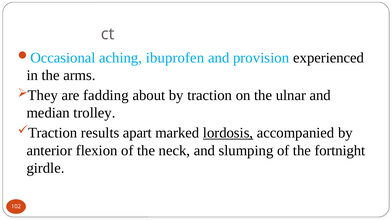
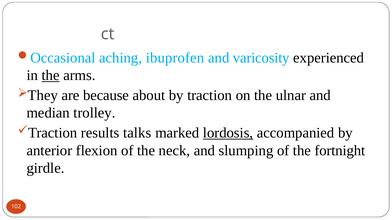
provision: provision -> varicosity (261, 58)
the underline: none -> present (51, 75)
fadding: fadding -> because (106, 96)
apart: apart -> talks (137, 133)
